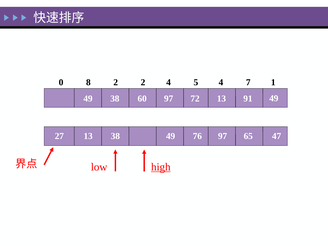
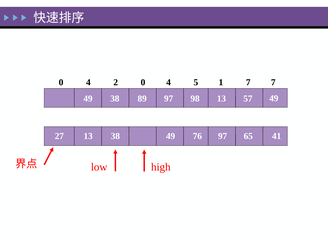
8: 8 -> 4 (88, 82)
2 2: 2 -> 0 (143, 82)
5 4: 4 -> 1 (221, 82)
7 1: 1 -> 7 (273, 82)
60: 60 -> 89 (142, 99)
72: 72 -> 98 (195, 99)
91: 91 -> 57 (248, 99)
47: 47 -> 41 (277, 136)
high underline: present -> none (161, 167)
